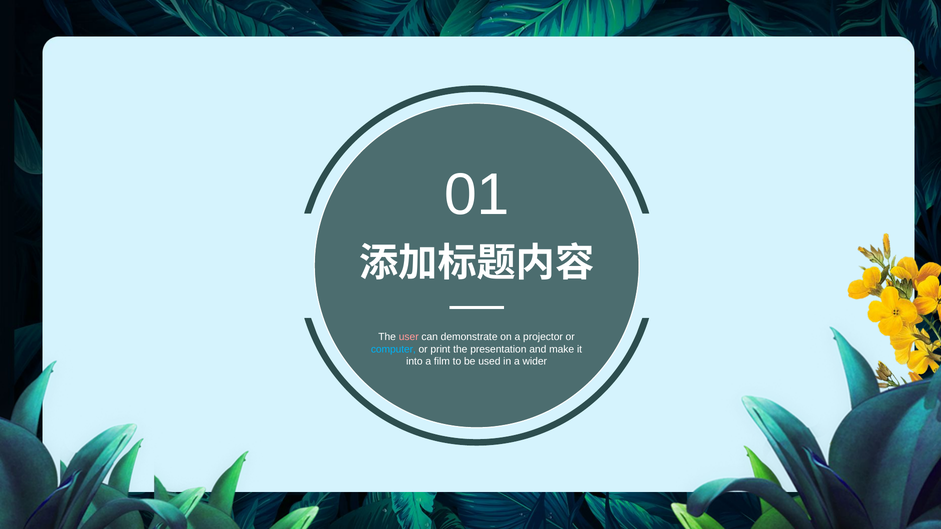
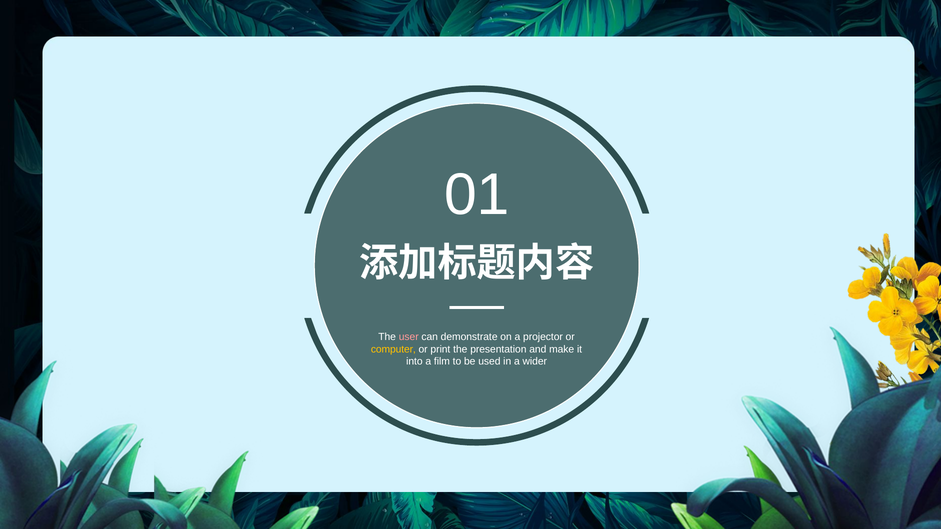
computer colour: light blue -> yellow (393, 349)
